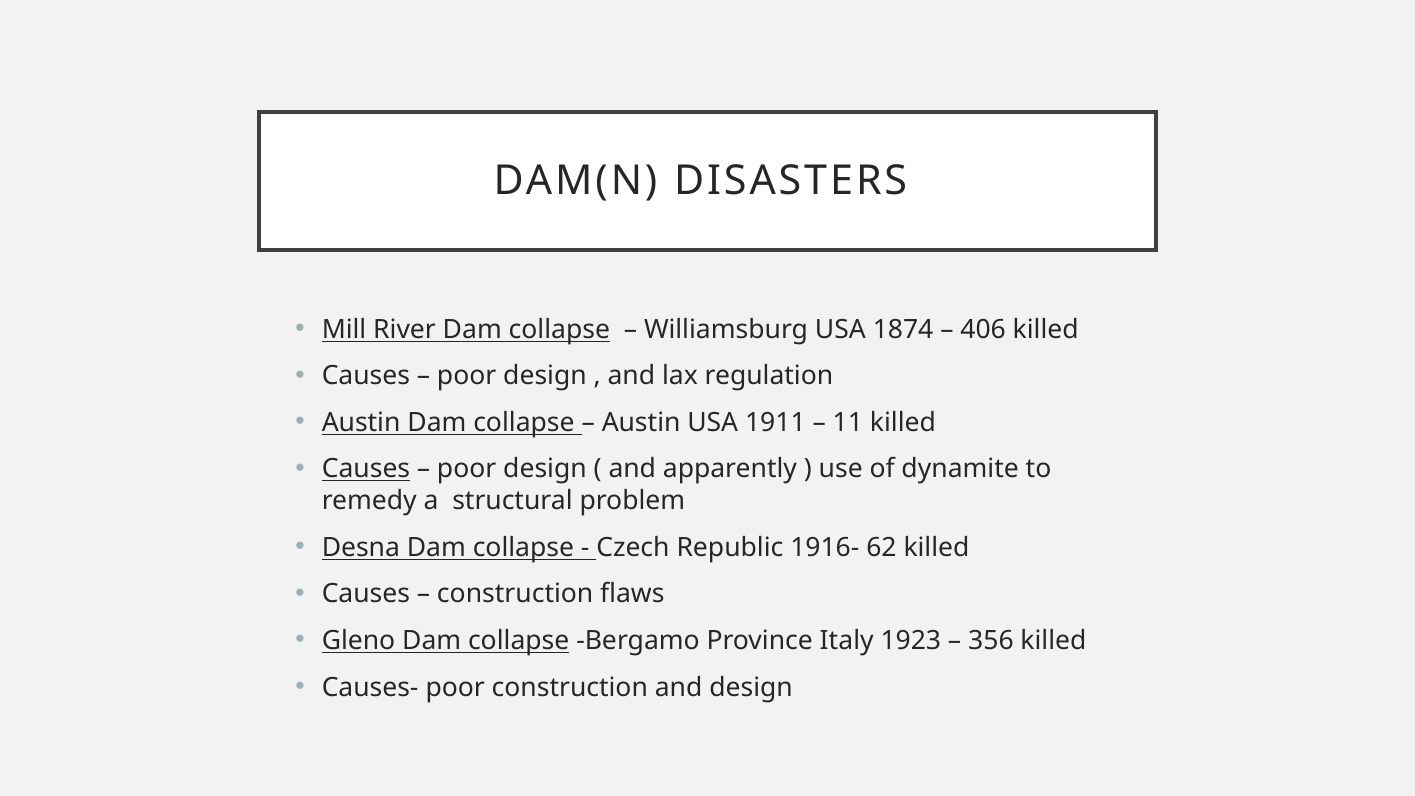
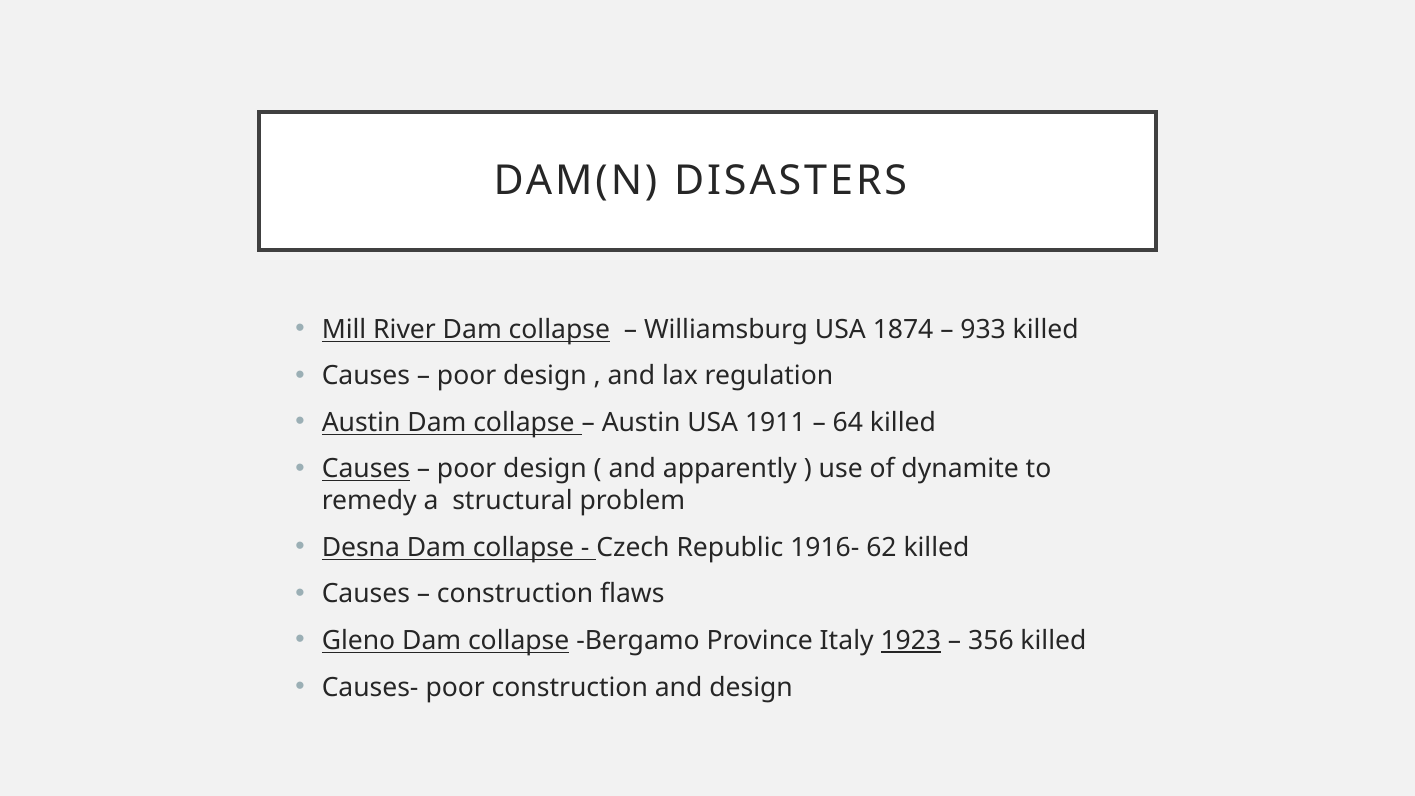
406: 406 -> 933 (983, 329)
11: 11 -> 64 (848, 422)
1923 underline: none -> present (911, 641)
